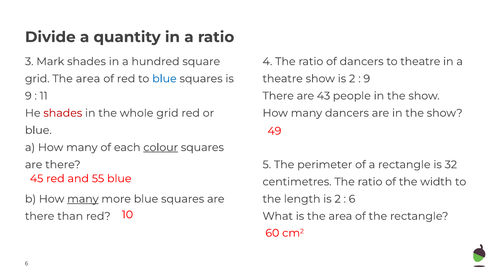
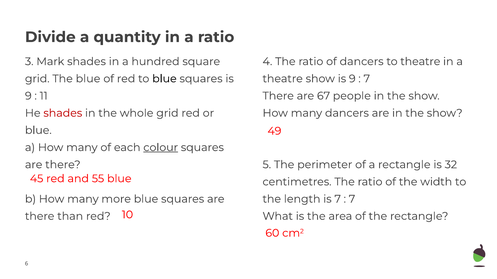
show is 2: 2 -> 9 (352, 79)
9: 9 -> 7 (367, 79)
grid The area: area -> blue (88, 79)
blue colour: blue -> black (164, 79)
43: 43 -> 67 (324, 96)
length is 2: 2 -> 7 (338, 199)
6: 6 -> 7 (352, 199)
many underline: present -> none (83, 199)
